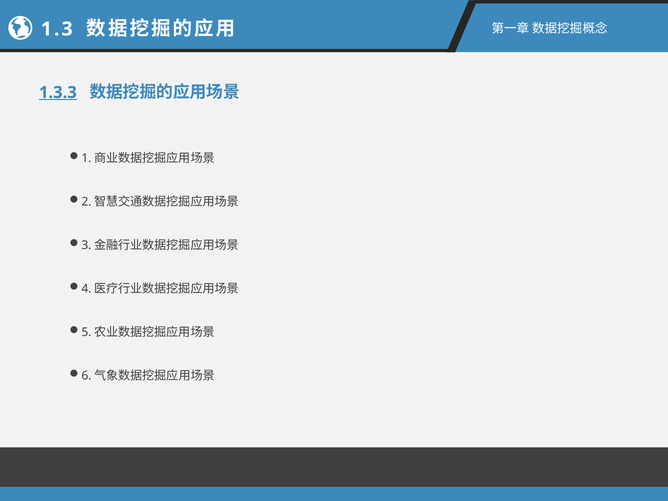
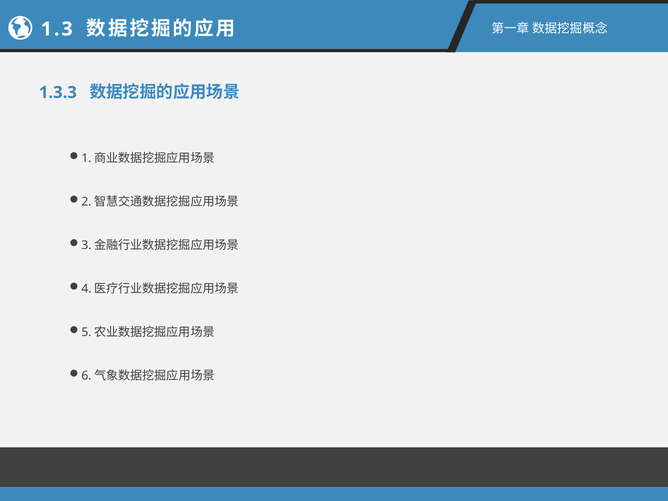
1.3.3 underline: present -> none (58, 92)
